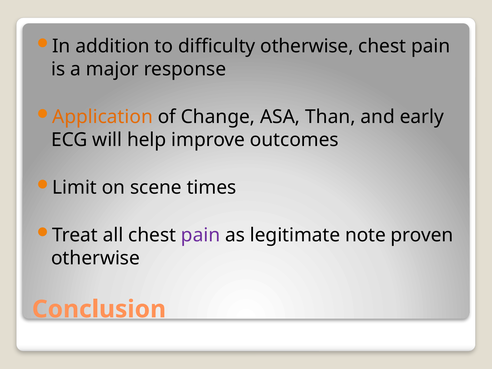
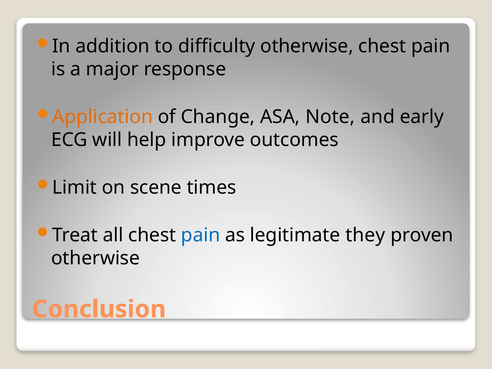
Than: Than -> Note (330, 117)
pain colour: purple -> blue (201, 235)
note: note -> they (365, 235)
